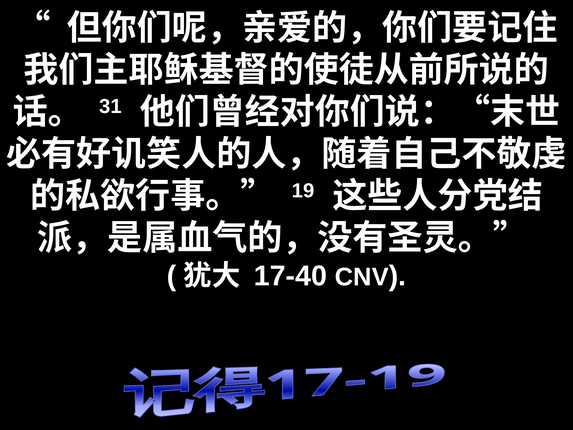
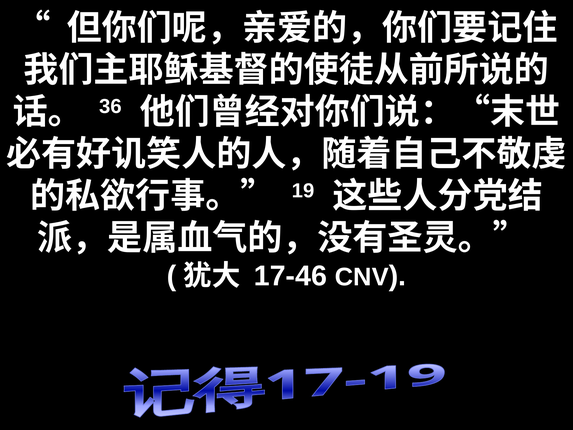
31: 31 -> 36 (110, 107)
17-40: 17-40 -> 17-46 (290, 276)
